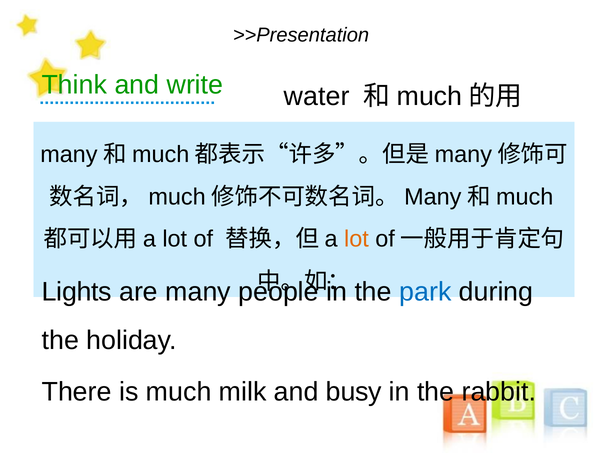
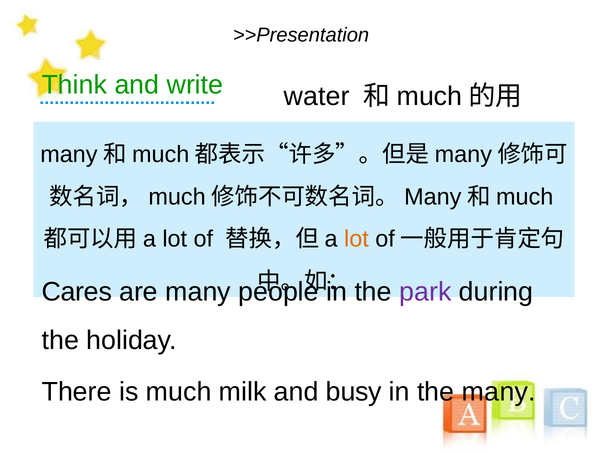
Lights: Lights -> Cares (77, 292)
park colour: blue -> purple (425, 292)
the rabbit: rabbit -> many (499, 391)
